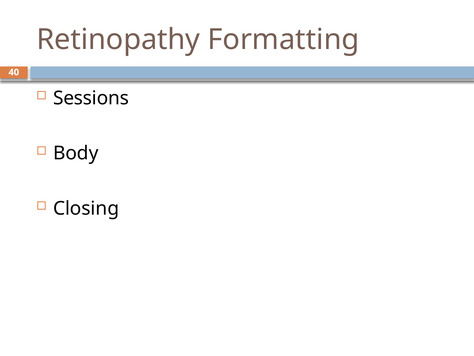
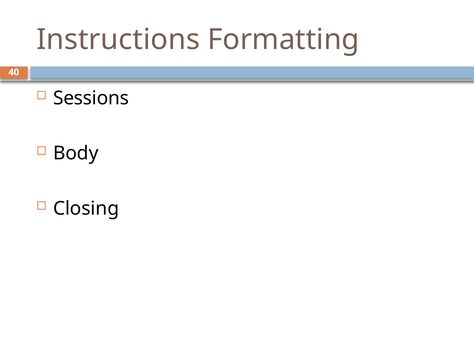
Retinopathy: Retinopathy -> Instructions (118, 40)
